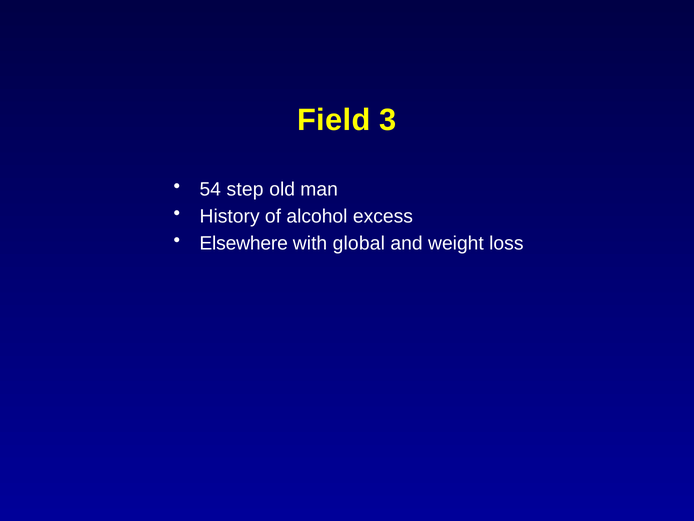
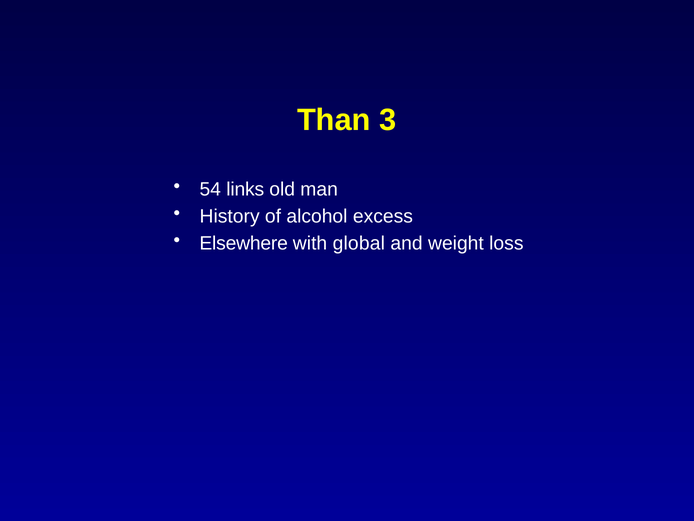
Field: Field -> Than (334, 120)
step: step -> links (245, 189)
